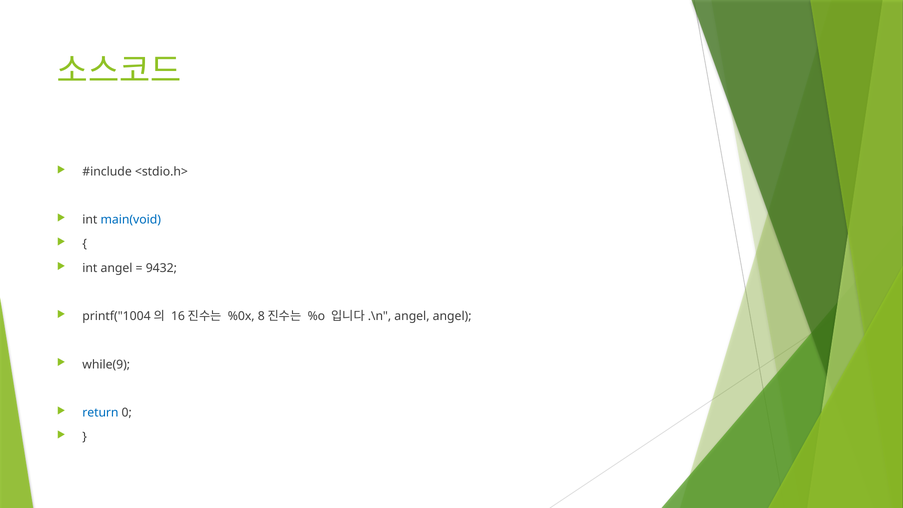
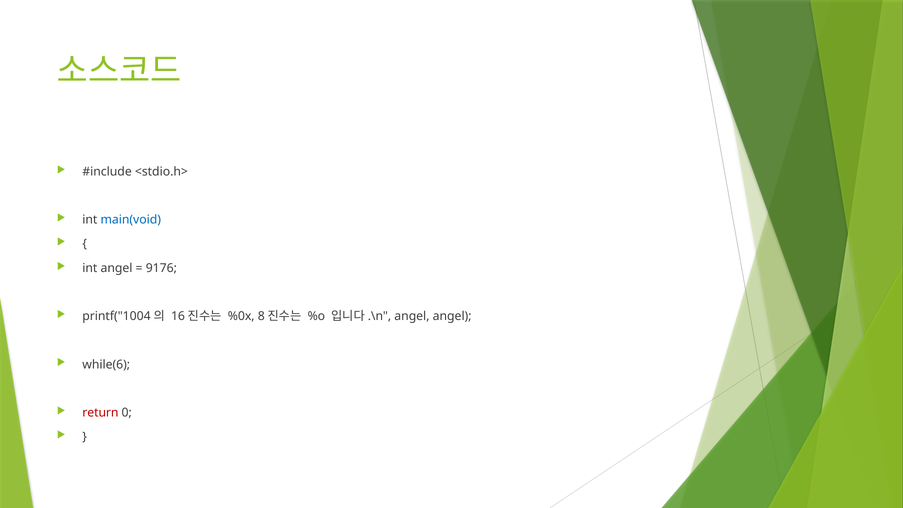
9432: 9432 -> 9176 (161, 268)
while(9: while(9 -> while(6 (106, 364)
return colour: blue -> red (100, 413)
